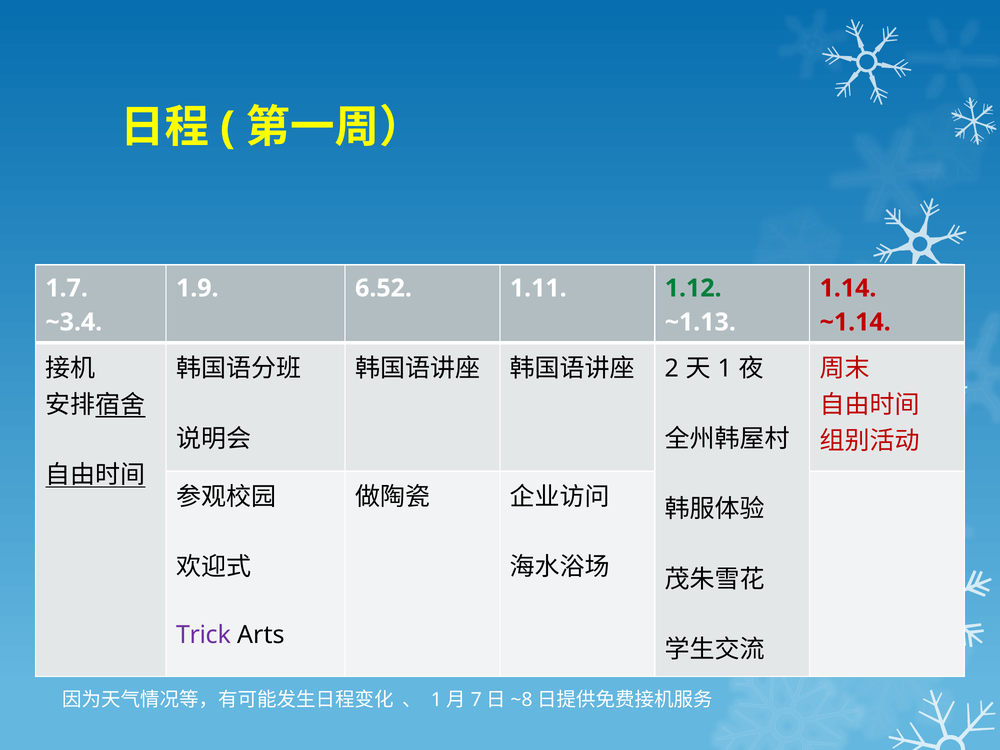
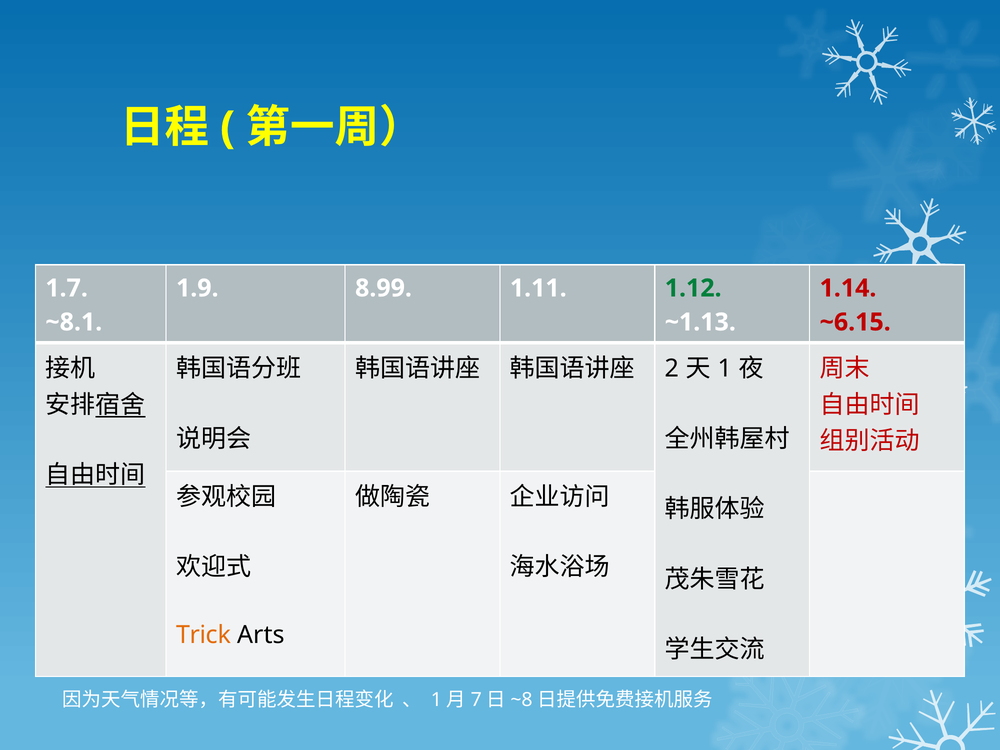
6.52: 6.52 -> 8.99 (383, 288)
~3.4: ~3.4 -> ~8.1 (74, 322)
~1.14: ~1.14 -> ~6.15 (855, 322)
Trick colour: purple -> orange (204, 635)
